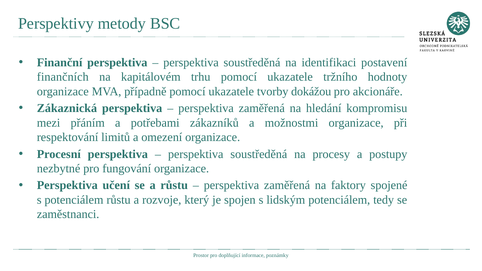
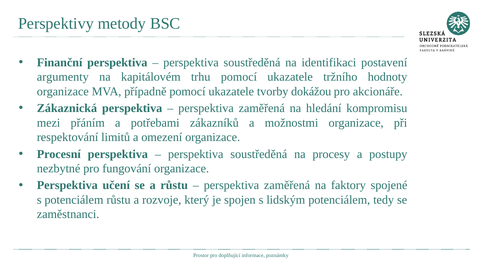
finančních: finančních -> argumenty (63, 77)
